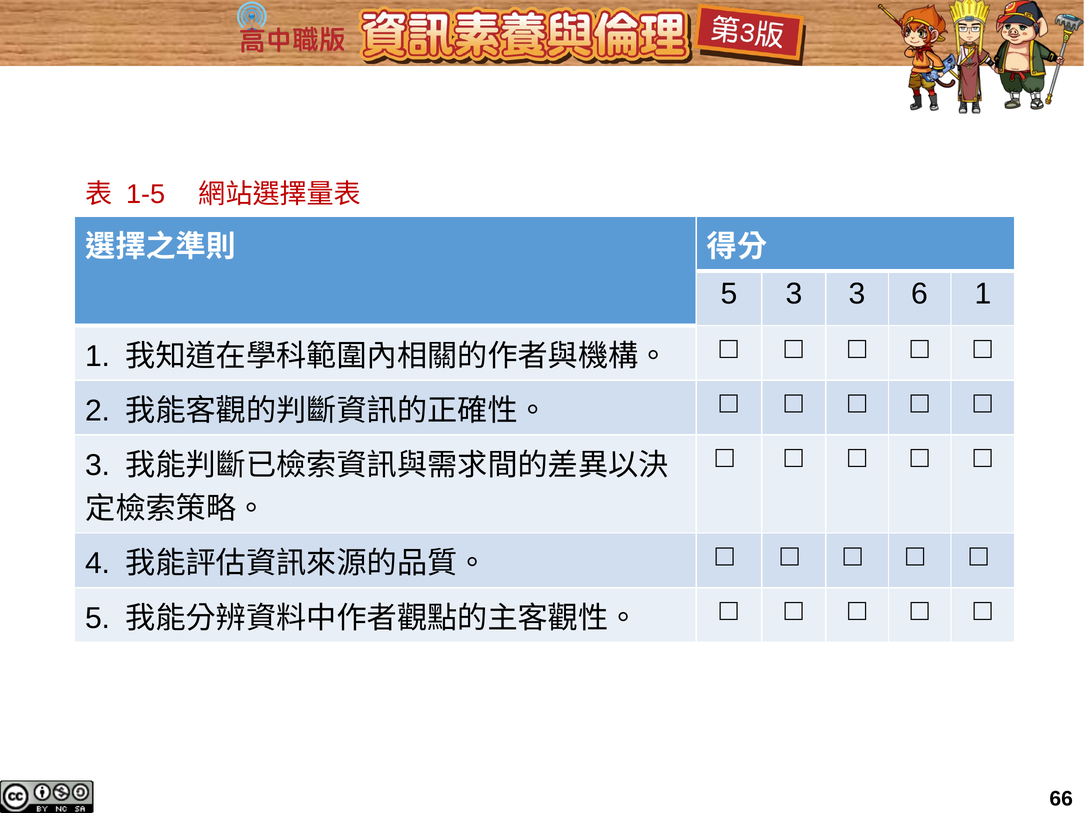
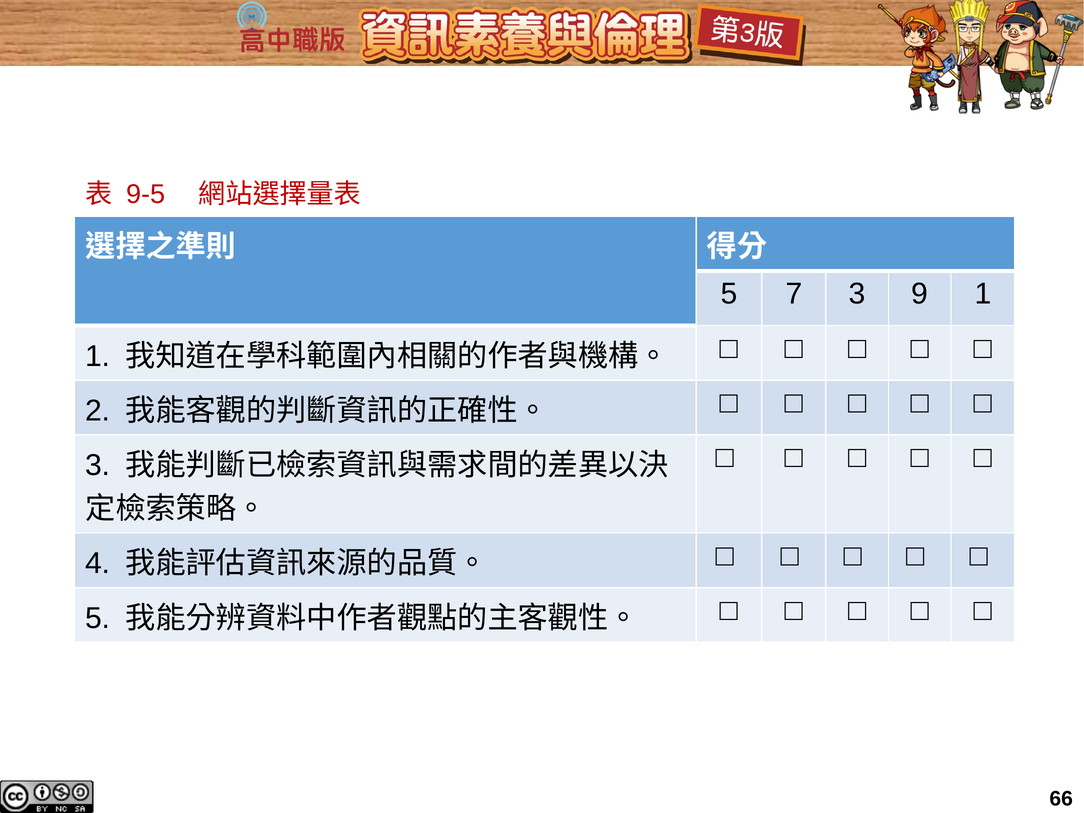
1-5: 1-5 -> 9-5 (146, 194)
5 3: 3 -> 7 (794, 294)
6: 6 -> 9 (920, 294)
